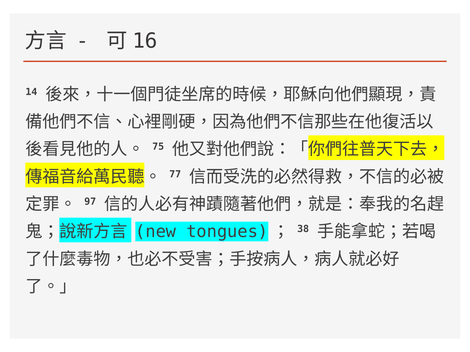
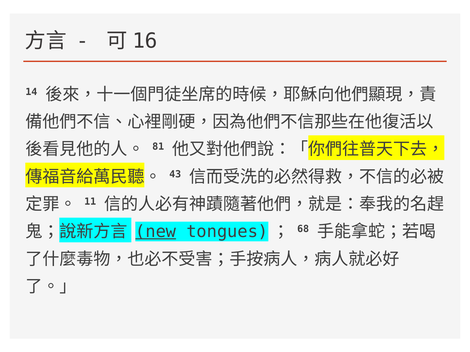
75: 75 -> 81 (158, 147)
77: 77 -> 43 (175, 174)
97: 97 -> 11 (90, 202)
new underline: none -> present (156, 232)
38: 38 -> 68 (303, 229)
